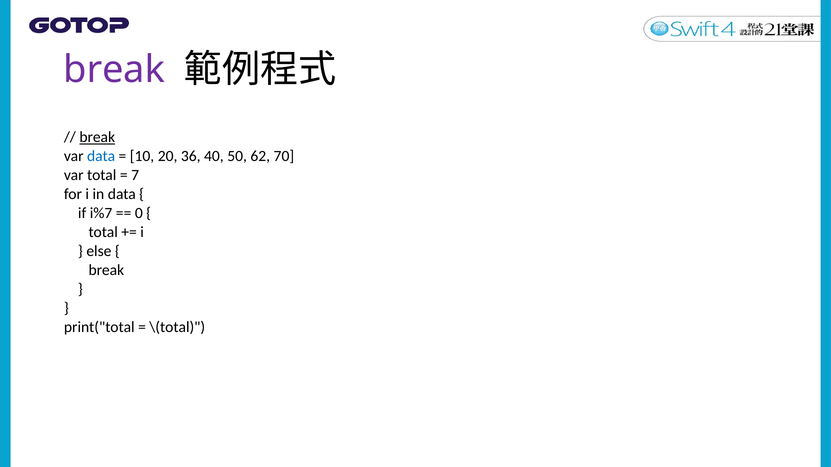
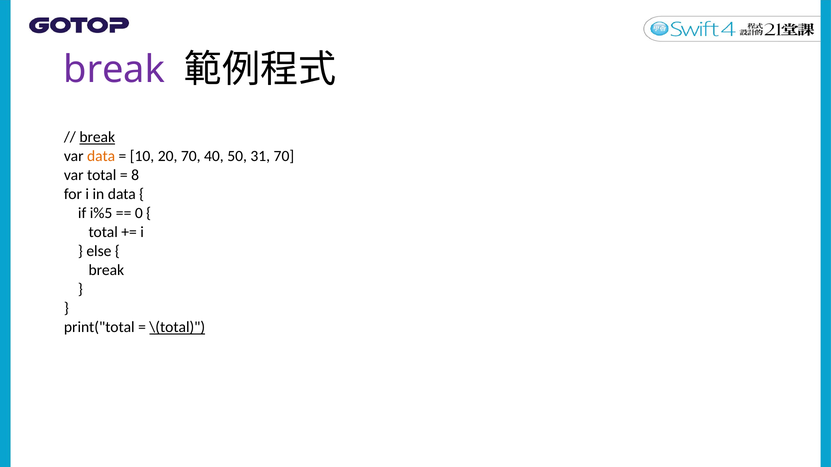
data colour: blue -> orange (101, 156)
20 36: 36 -> 70 (191, 156)
62: 62 -> 31 (260, 156)
7: 7 -> 8 (135, 175)
i%7: i%7 -> i%5 (101, 213)
\(total underline: none -> present (177, 327)
